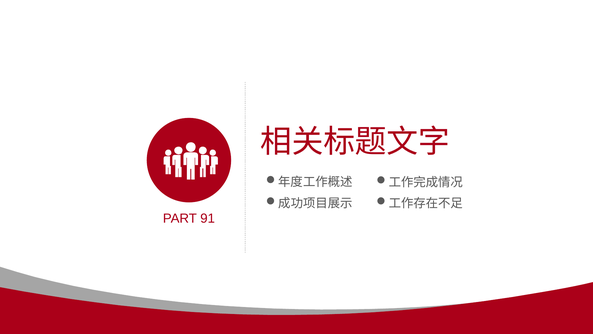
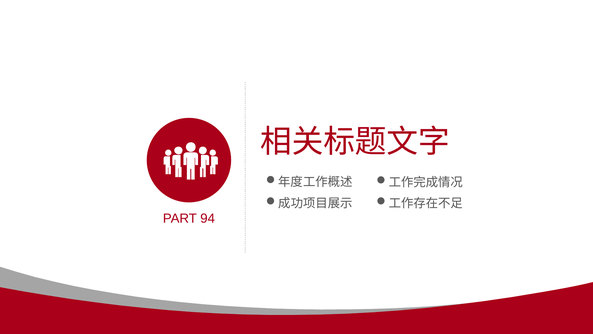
91: 91 -> 94 (208, 218)
